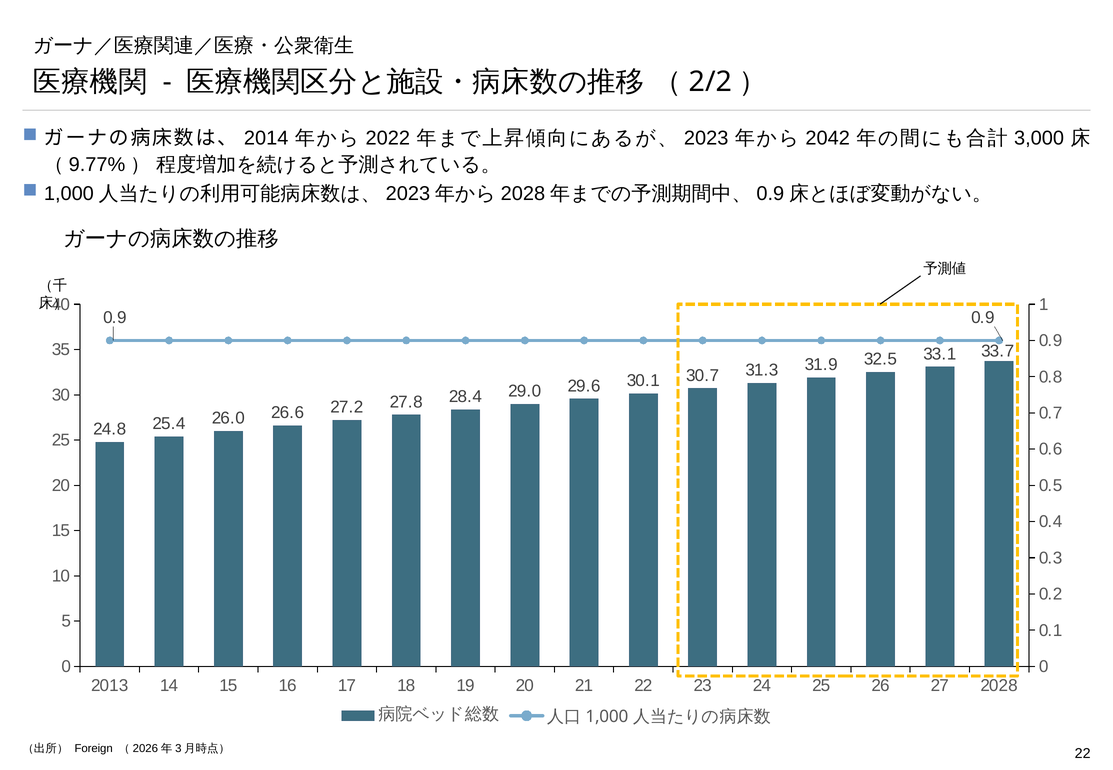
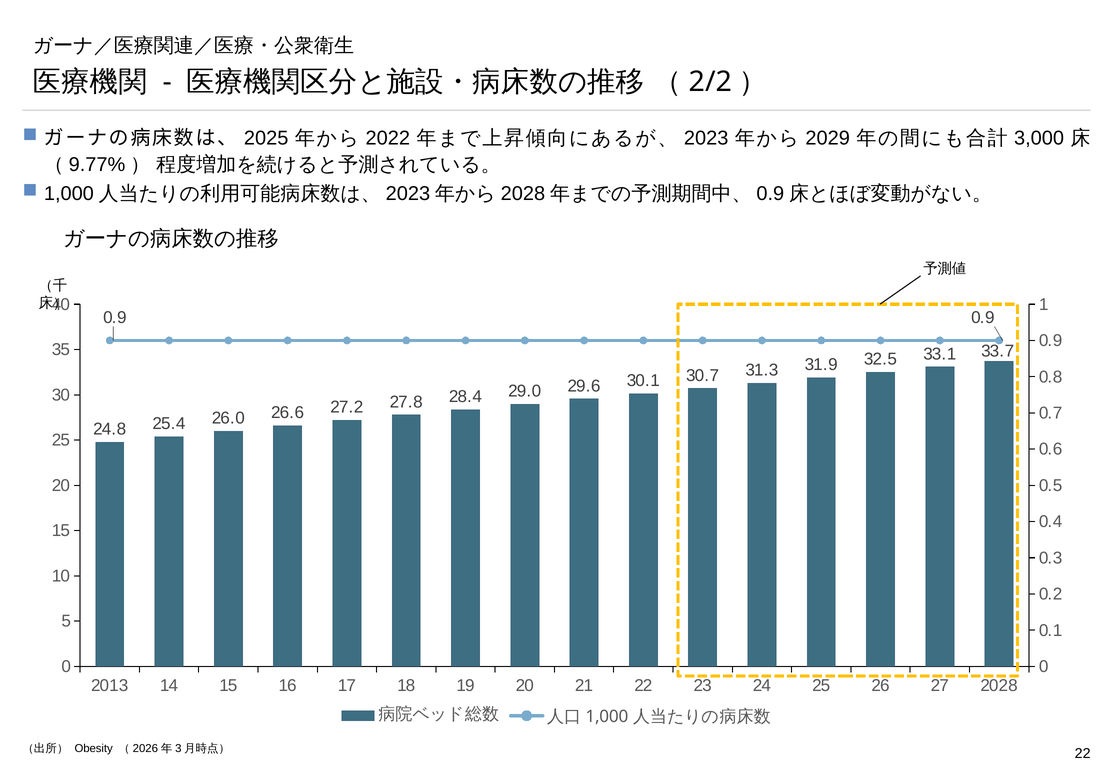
2014: 2014 -> 2025 (266, 138)
2042: 2042 -> 2029 (828, 138)
Foreign: Foreign -> Obesity (94, 749)
